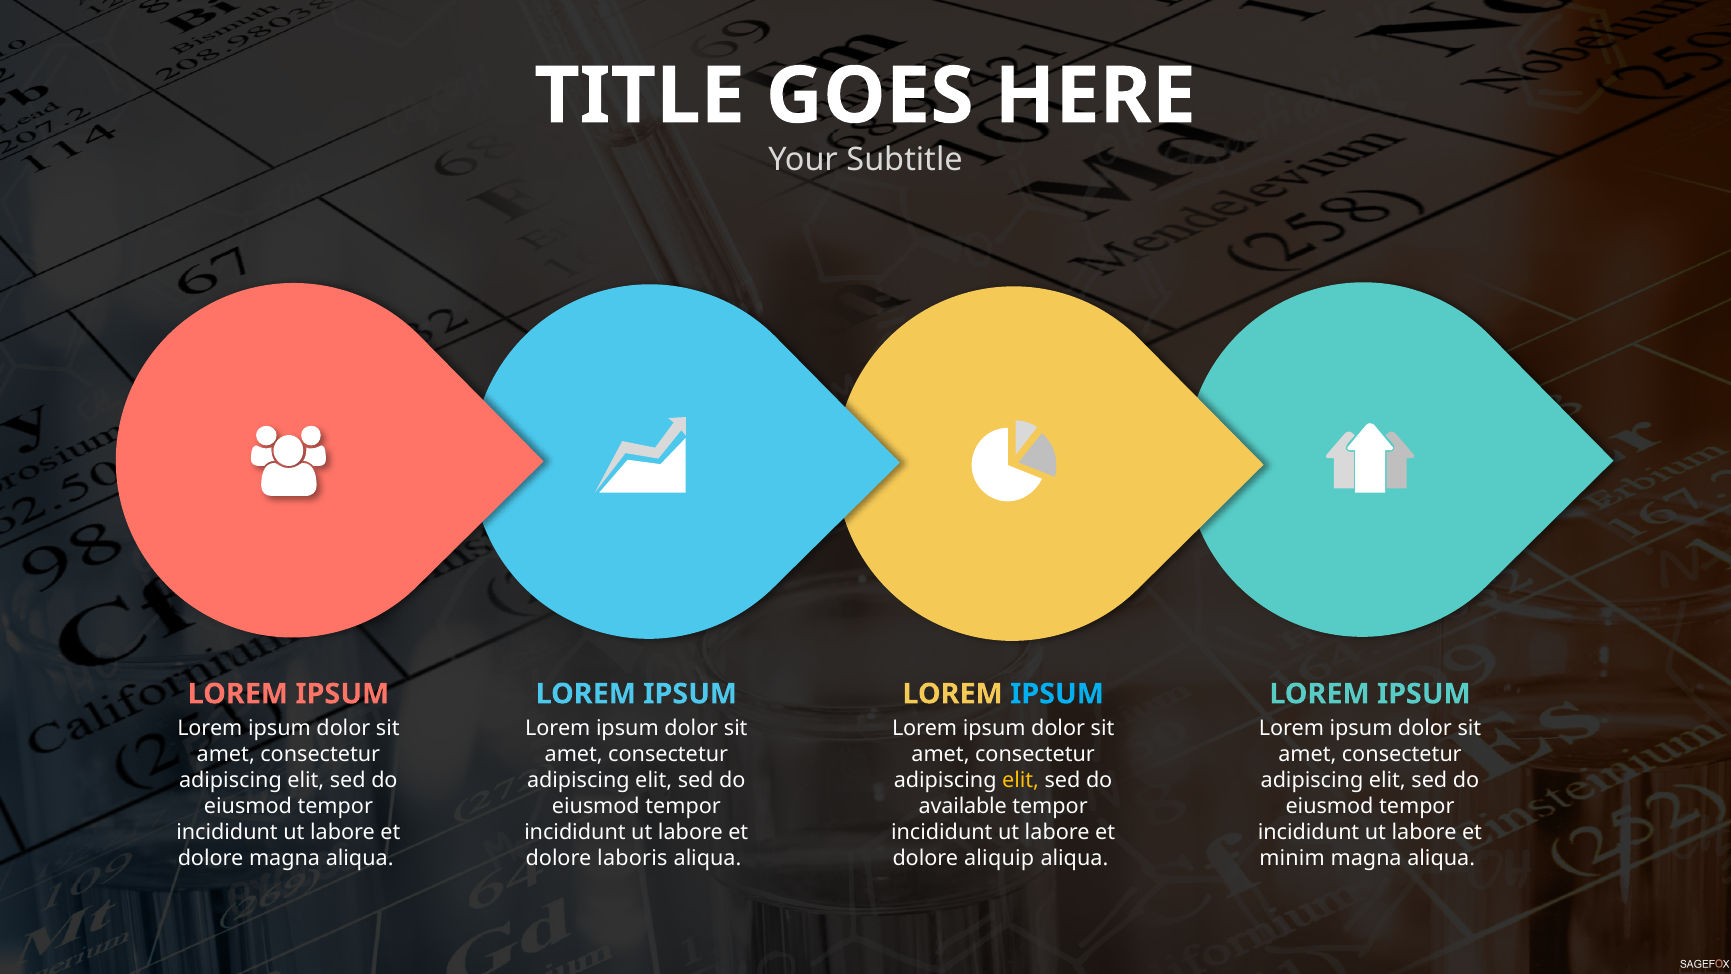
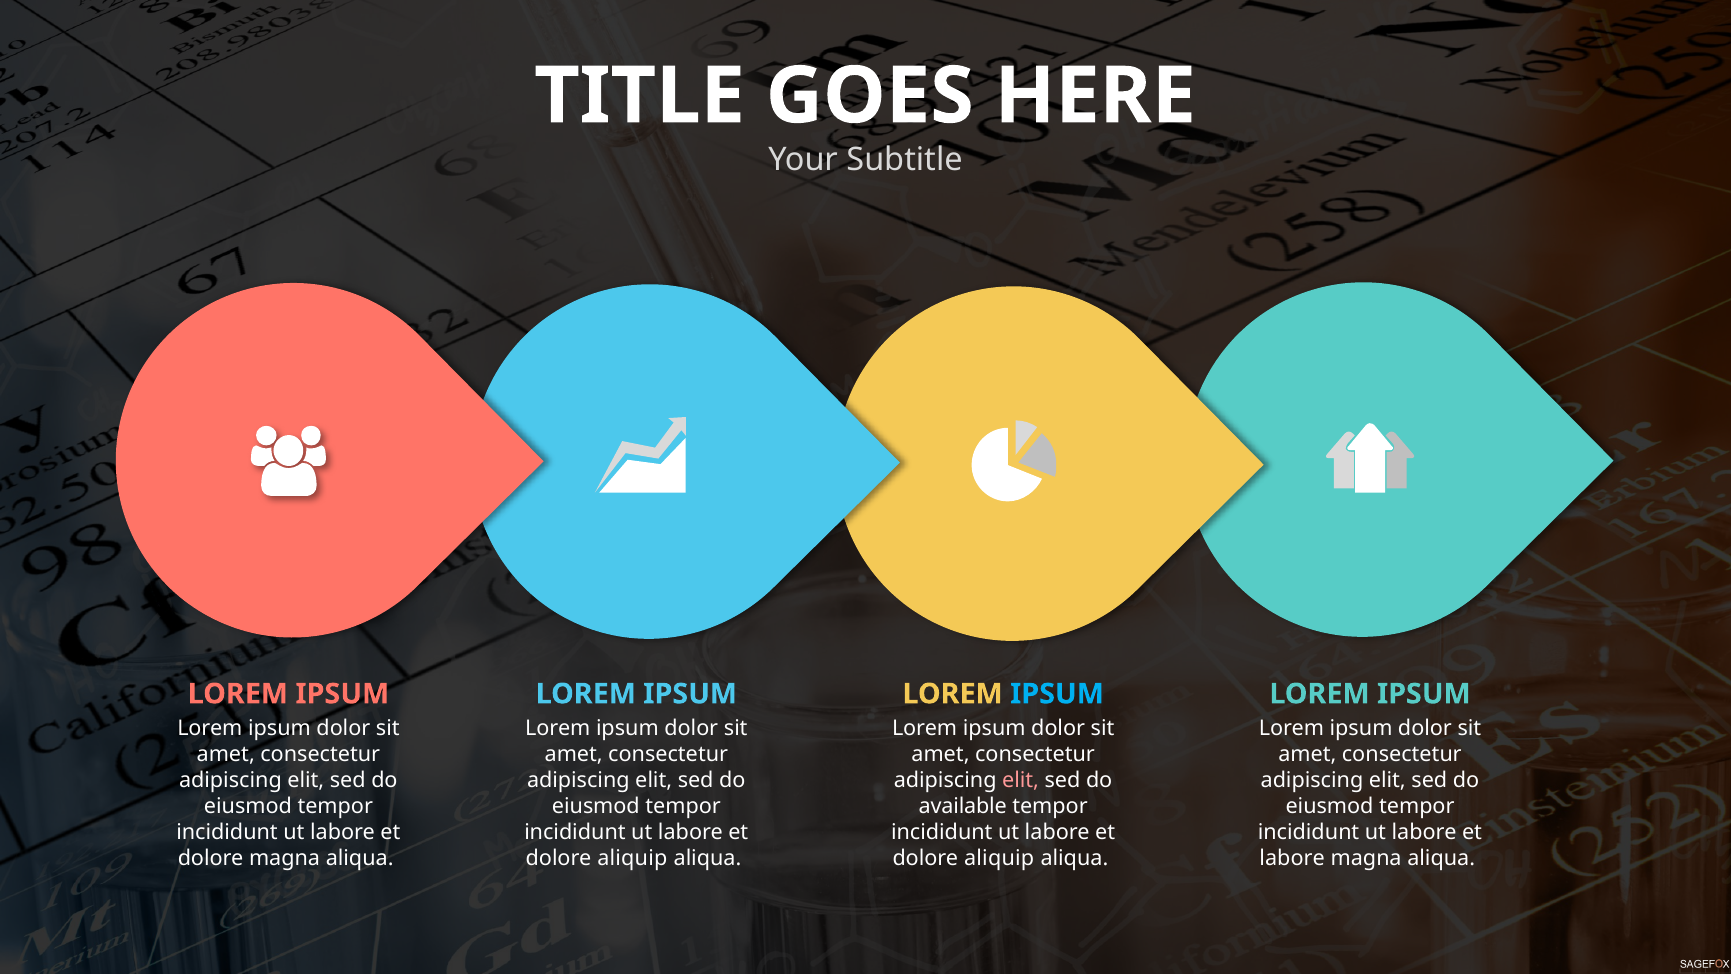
elit colour: yellow -> pink (1021, 780)
laboris: laboris -> aliquip (632, 858)
minim: minim -> labore (1292, 858)
